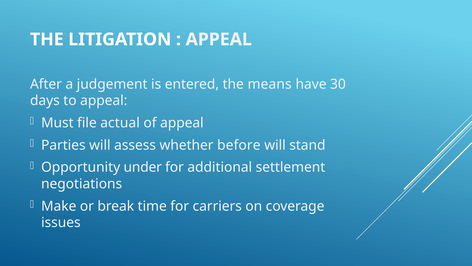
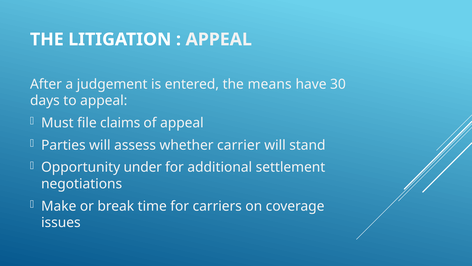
actual: actual -> claims (120, 123)
before: before -> carrier (239, 145)
